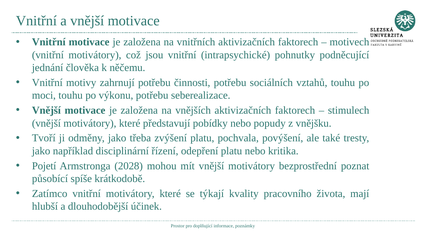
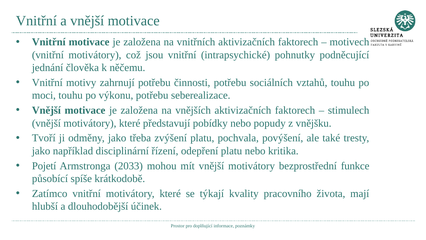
2028: 2028 -> 2033 (129, 166)
poznat: poznat -> funkce (355, 166)
